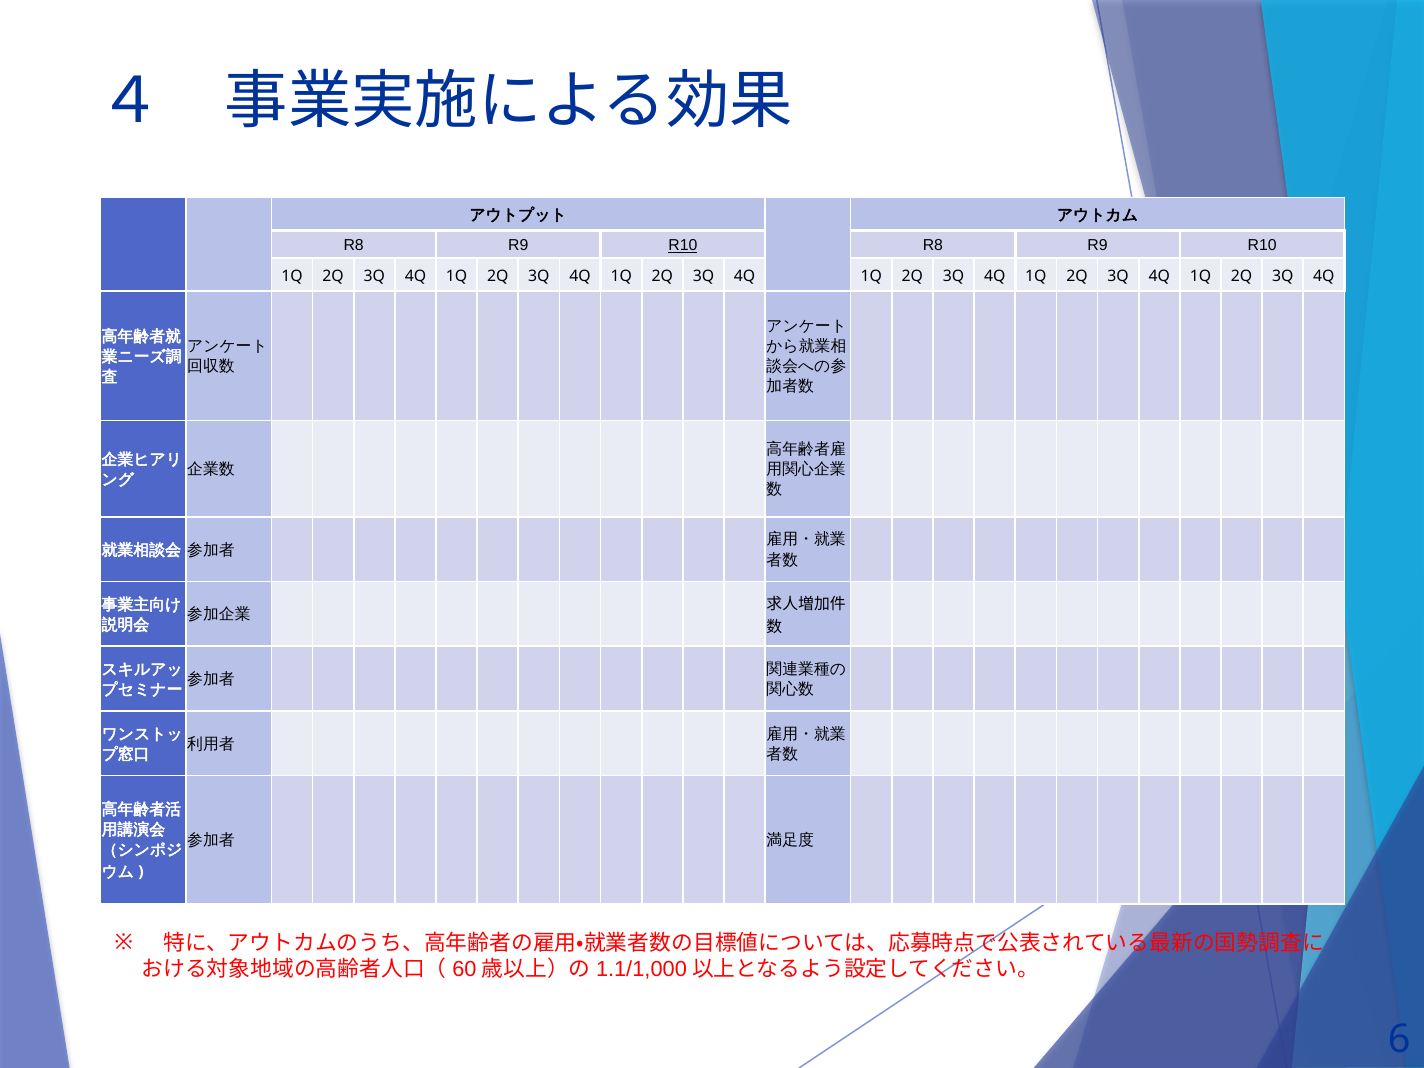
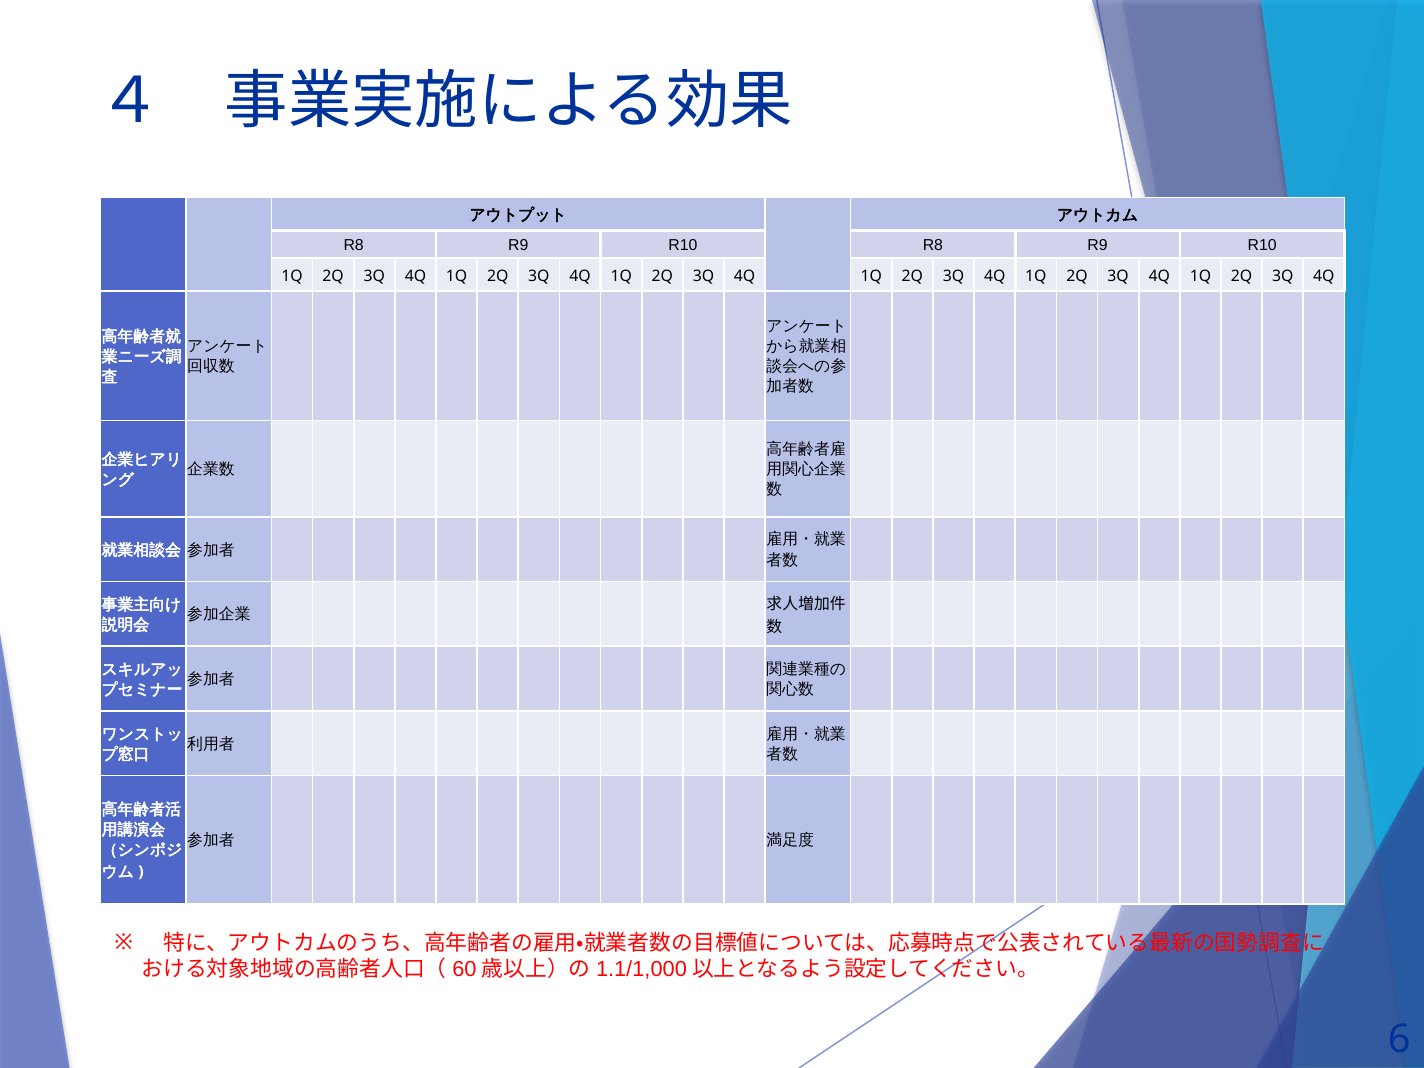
R10 underline: present -> none (683, 245)
